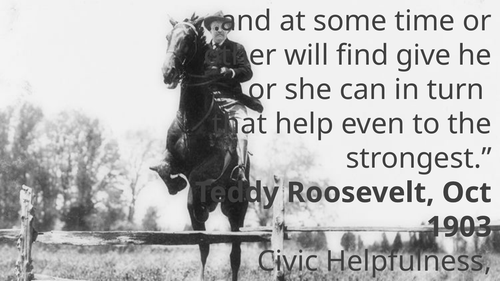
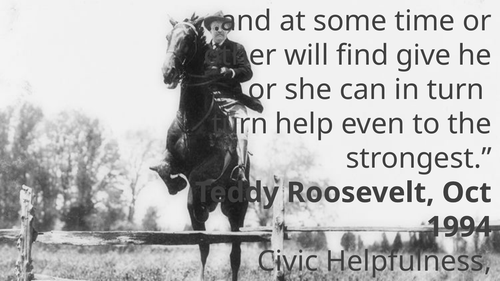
that: that -> turn (240, 124)
1903: 1903 -> 1994 (459, 227)
